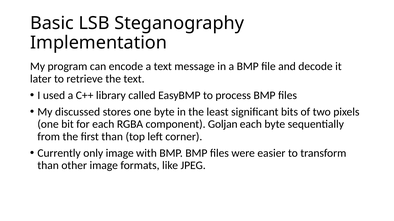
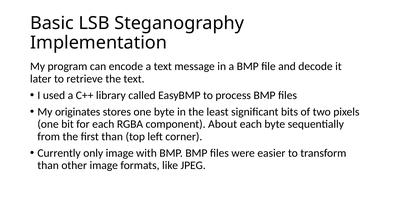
discussed: discussed -> originates (78, 112)
Goljan: Goljan -> About (223, 124)
